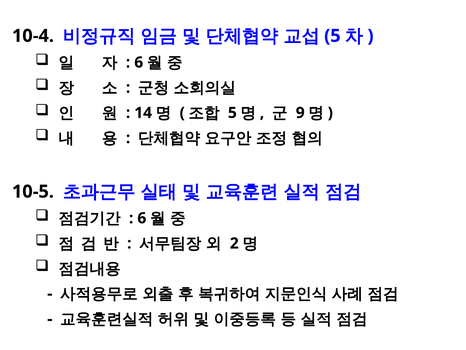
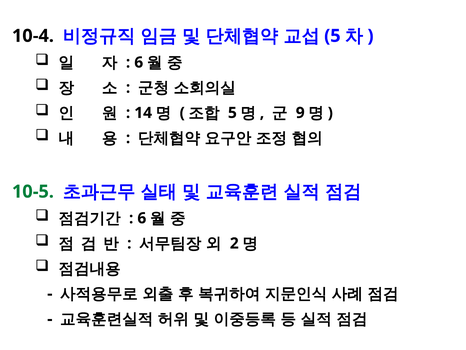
10-5 colour: black -> green (33, 191)
